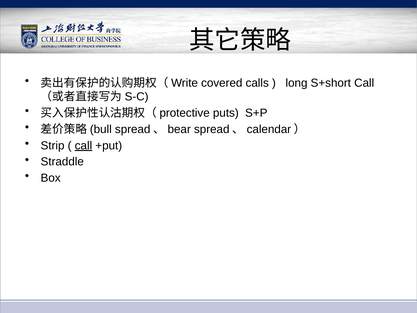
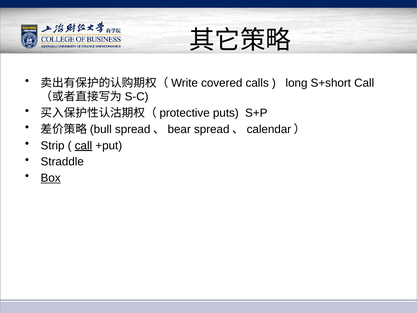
Box underline: none -> present (51, 178)
